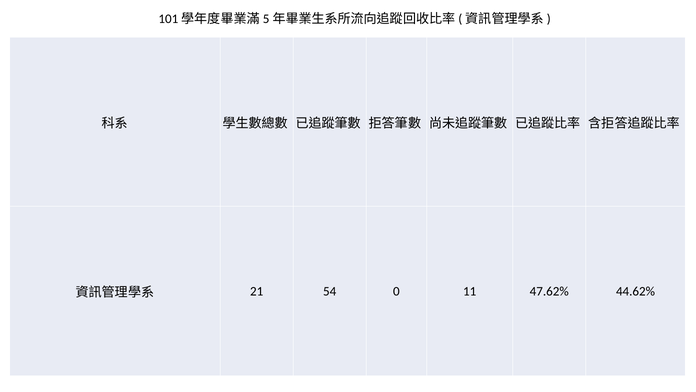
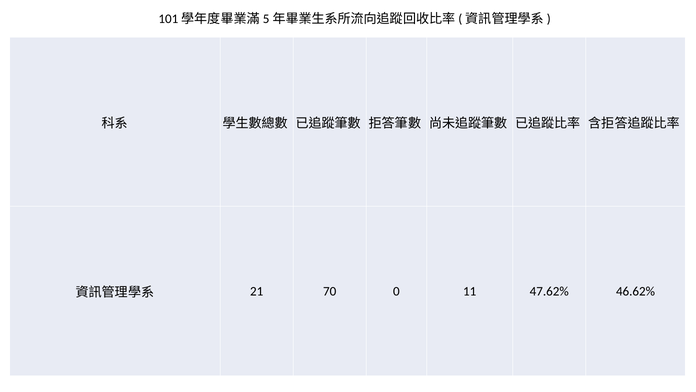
54: 54 -> 70 (330, 291)
44.62%: 44.62% -> 46.62% (635, 291)
